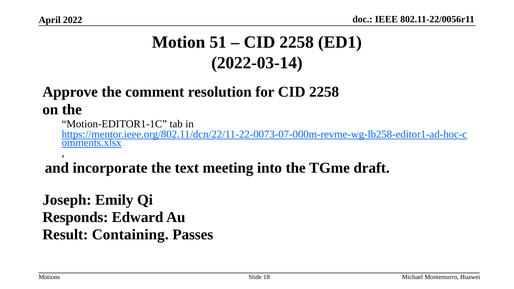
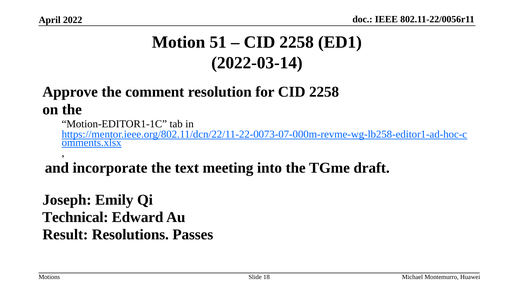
Responds: Responds -> Technical (75, 217)
Containing: Containing -> Resolutions (130, 235)
